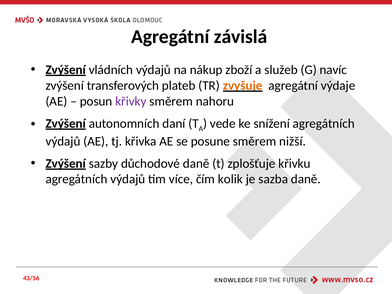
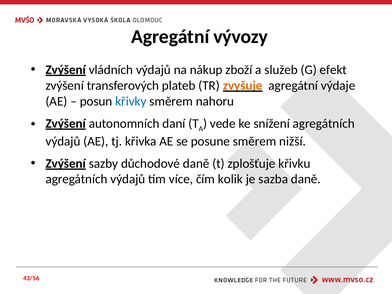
závislá: závislá -> vývozy (241, 37)
navíc: navíc -> efekt (333, 70)
křivky colour: purple -> blue (131, 101)
